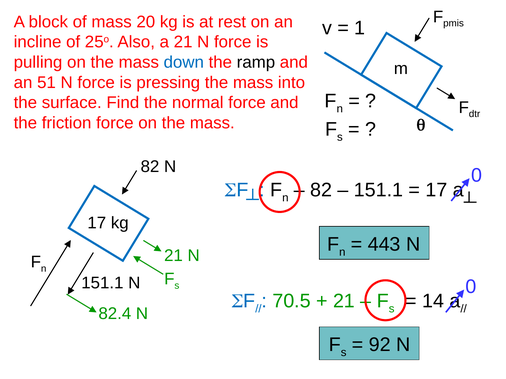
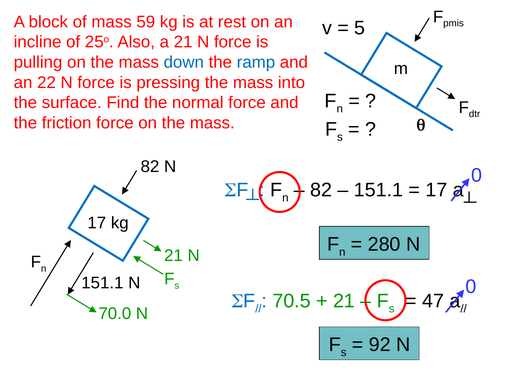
20: 20 -> 59 (146, 22)
1: 1 -> 5 (360, 28)
ramp colour: black -> blue (256, 62)
51: 51 -> 22 (46, 83)
443: 443 -> 280 (384, 245)
14: 14 -> 47 (433, 301)
82.4: 82.4 -> 70.0 (115, 314)
